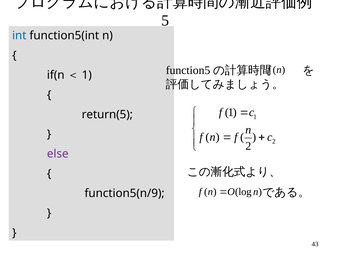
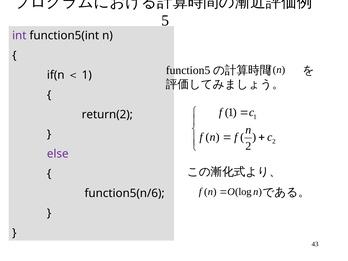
int colour: blue -> purple (19, 36)
return(5: return(5 -> return(2 (107, 114)
function5(n/9: function5(n/9 -> function5(n/6 (125, 193)
